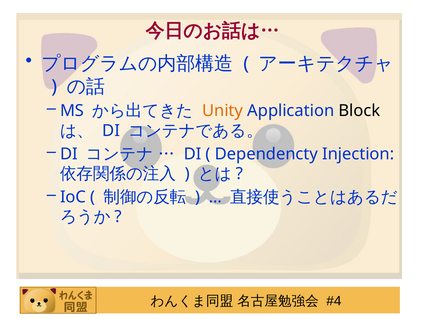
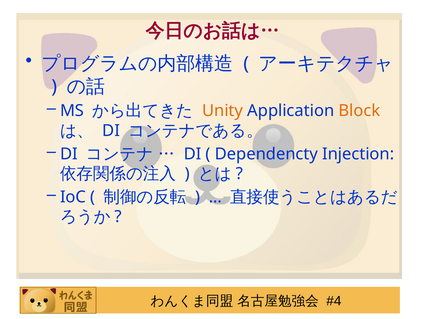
Block colour: black -> orange (359, 111)
